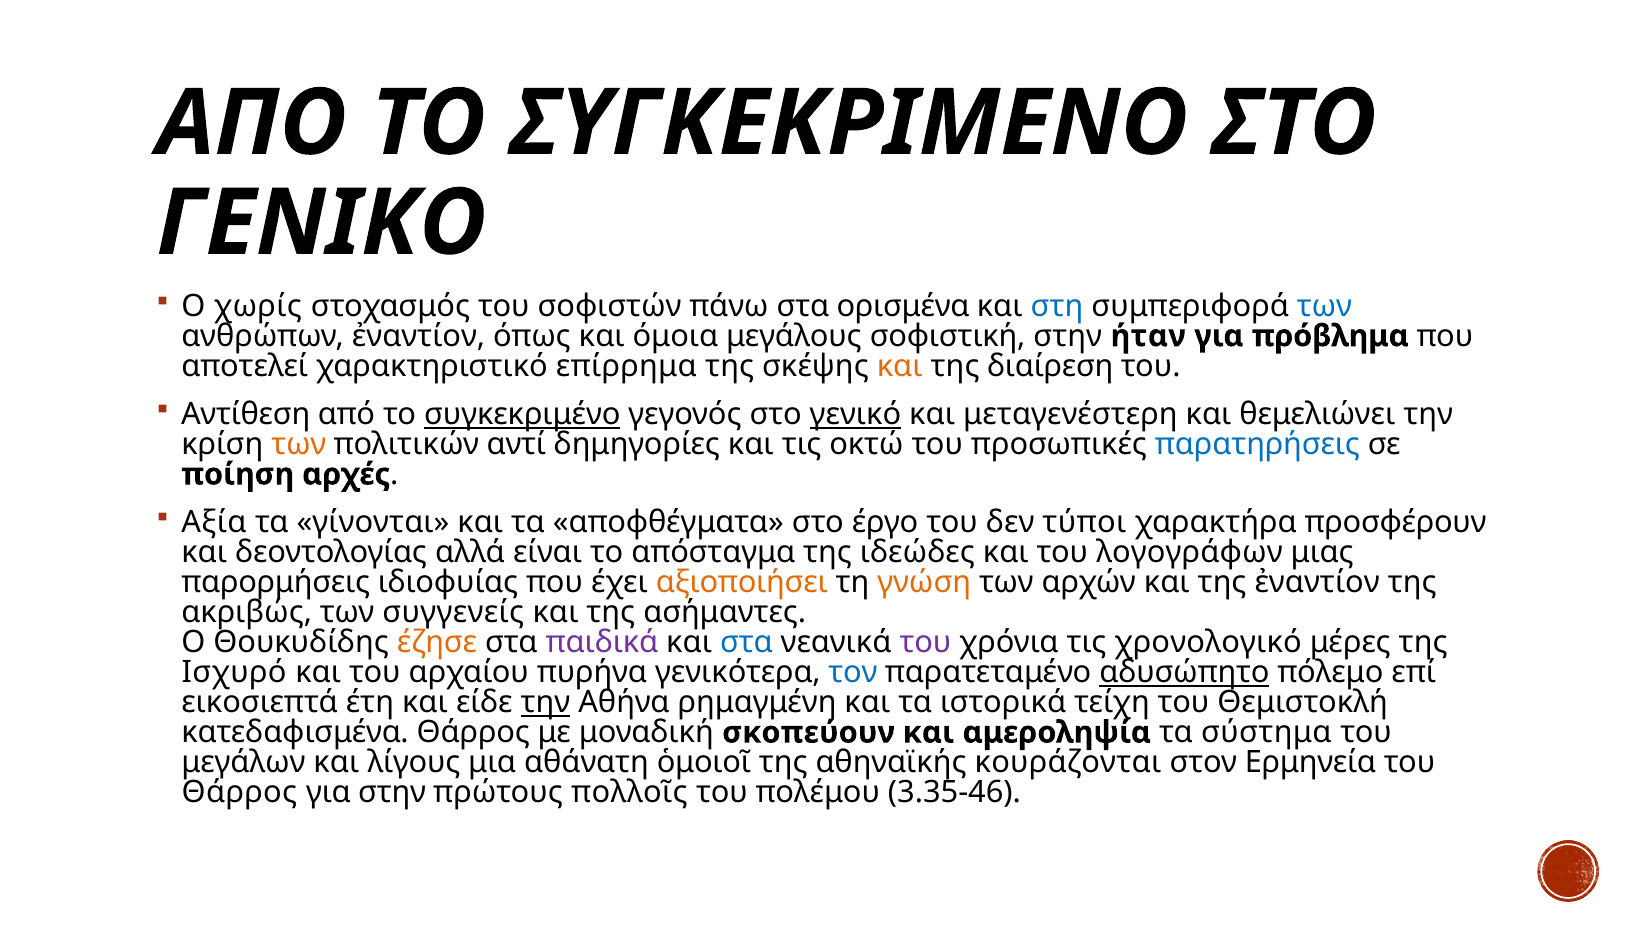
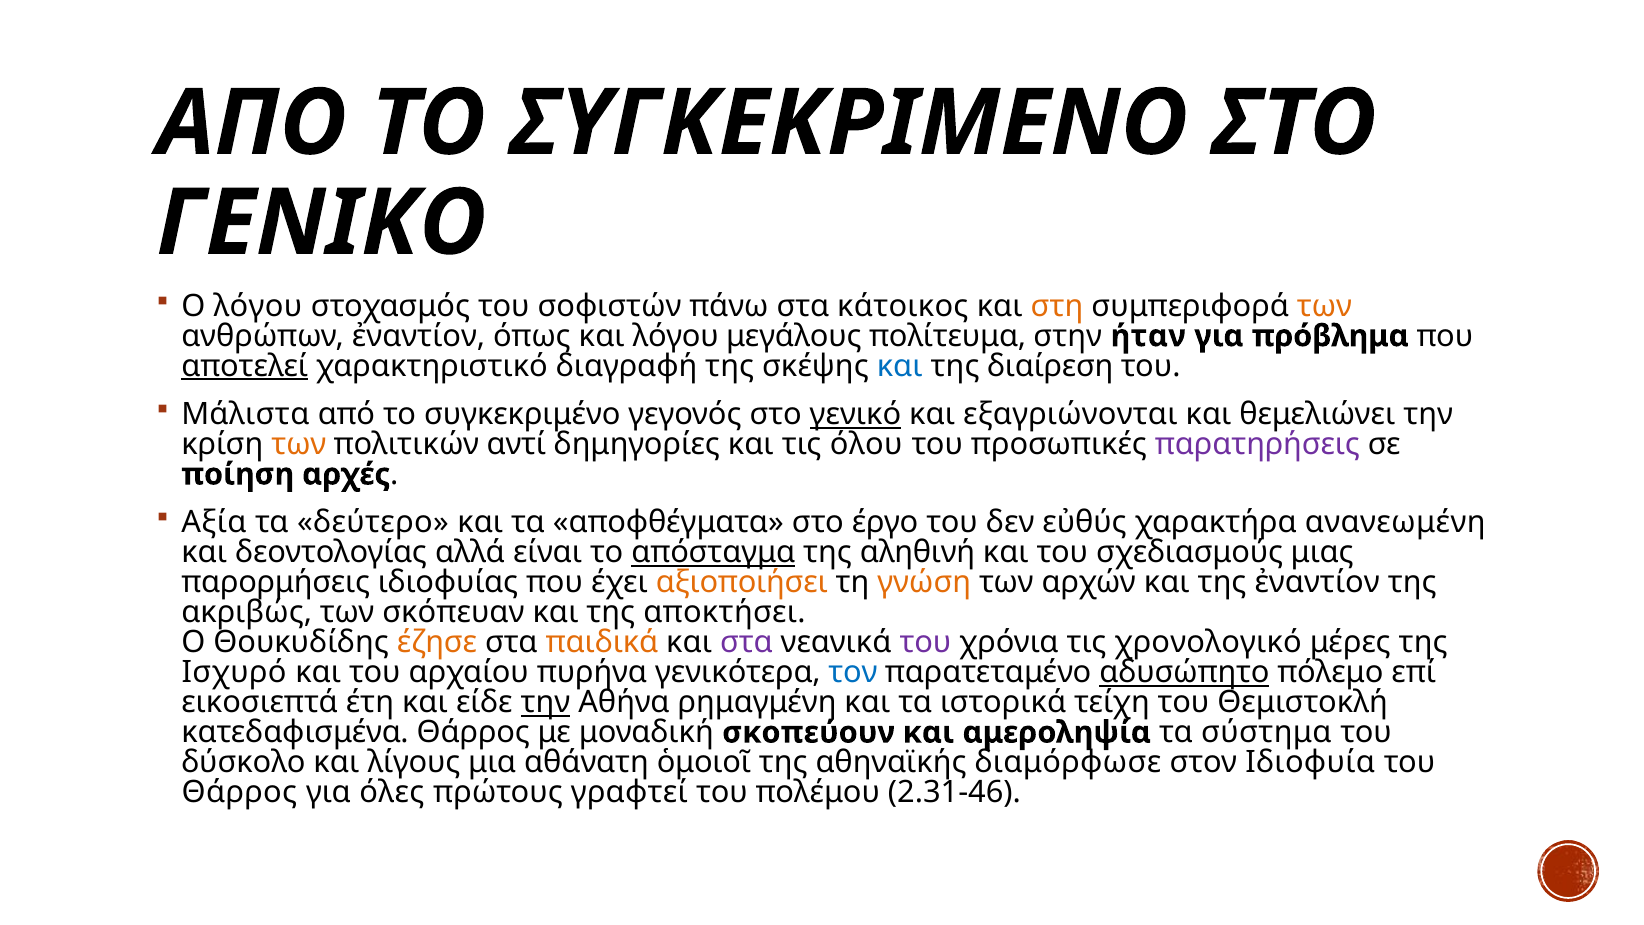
Ο χωρίς: χωρίς -> λόγου (258, 306)
ορισμένα: ορισμένα -> κάτοικος (903, 306)
στη colour: blue -> orange (1057, 306)
των colour: blue -> orange (1324, 306)
και όμοια: όμοια -> λόγου (676, 336)
σοφιστική: σοφιστική -> πολίτευμα (948, 336)
αποτελεί underline: none -> present (245, 366)
επίρρημα: επίρρημα -> διαγραφή (627, 366)
και colour: orange -> blue (900, 366)
Αντίθεση: Αντίθεση -> Μάλιστα (245, 414)
συγκεκριμένο underline: present -> none (522, 414)
μεταγενέστερη: μεταγενέστερη -> εξαγριώνονται (1070, 414)
οκτώ: οκτώ -> όλου (866, 444)
παρατηρήσεις colour: blue -> purple (1257, 444)
γίνονται: γίνονται -> δεύτερο (373, 523)
τύποι: τύποι -> εὐθύς (1085, 523)
προσφέρουν: προσφέρουν -> ανανεωμένη (1395, 523)
απόσταγμα underline: none -> present (713, 553)
ιδεώδες: ιδεώδες -> αληθινή (918, 553)
λογογράφων: λογογράφων -> σχεδιασμούς (1190, 553)
συγγενείς: συγγενείς -> σκόπευαν (453, 612)
ασήμαντες: ασήμαντες -> αποκτήσει (724, 612)
παιδικά colour: purple -> orange (602, 642)
στα colour: blue -> purple (746, 642)
μεγάλων: μεγάλων -> δύσκολο (243, 762)
κουράζονται: κουράζονται -> διαμόρφωσε (1068, 762)
Ερμηνεία: Ερμηνεία -> Ιδιοφυία (1310, 762)
για στην: στην -> όλες (392, 792)
πολλοῖς: πολλοῖς -> γραφτεί (629, 792)
3.35-46: 3.35-46 -> 2.31-46 (954, 792)
